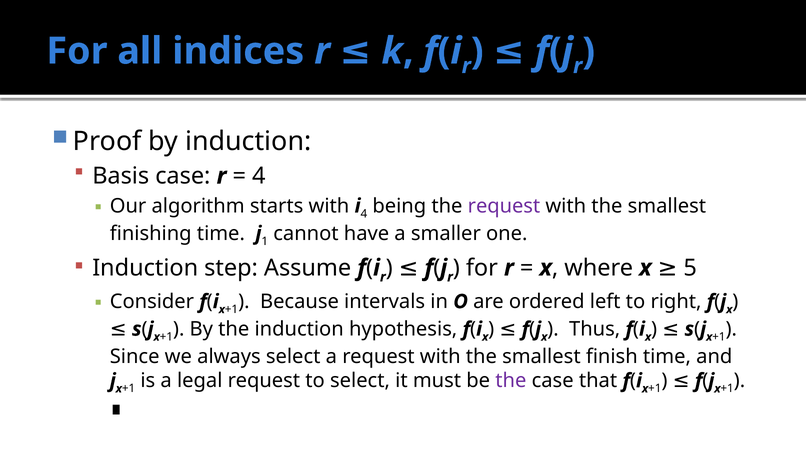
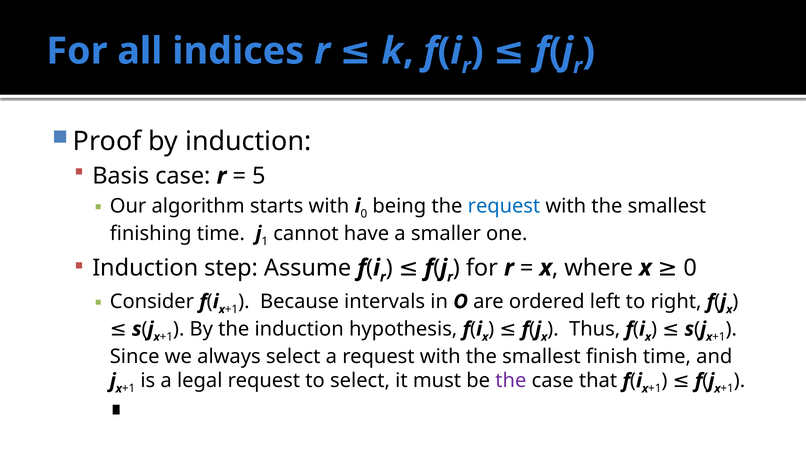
4: 4 -> 5 (259, 176)
4: 4 -> 0 (364, 214)
request colour: purple -> blue (504, 206)
x 5: 5 -> 0 (690, 268)
